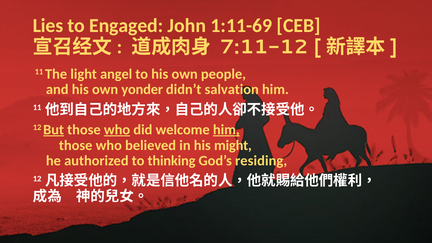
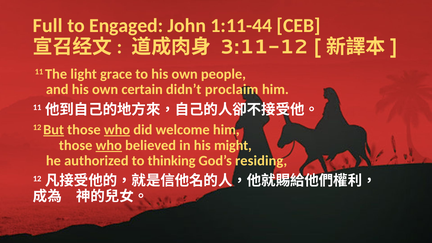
Lies: Lies -> Full (48, 26)
1:11-69: 1:11-69 -> 1:11-44 (241, 26)
7:11-12: 7:11-12 -> 3:11-12 (264, 47)
angel: angel -> grace (116, 74)
yonder: yonder -> certain (142, 90)
salvation: salvation -> proclaim (232, 90)
him underline: present -> none (226, 130)
who underline: none -> present (109, 145)
